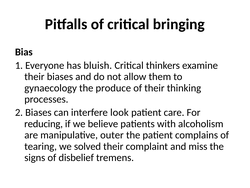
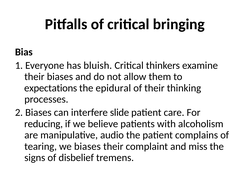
gynaecology: gynaecology -> expectations (51, 88)
produce: produce -> epidural (113, 88)
look: look -> slide (120, 112)
outer: outer -> audio (112, 135)
we solved: solved -> biases (87, 146)
